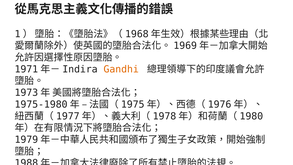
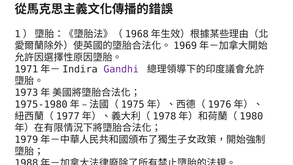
Gandhi colour: orange -> purple (121, 69)
